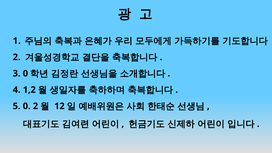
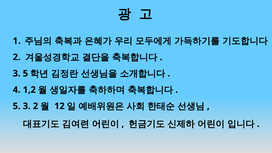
3 0: 0 -> 5 (25, 73)
5 0: 0 -> 3 (27, 106)
